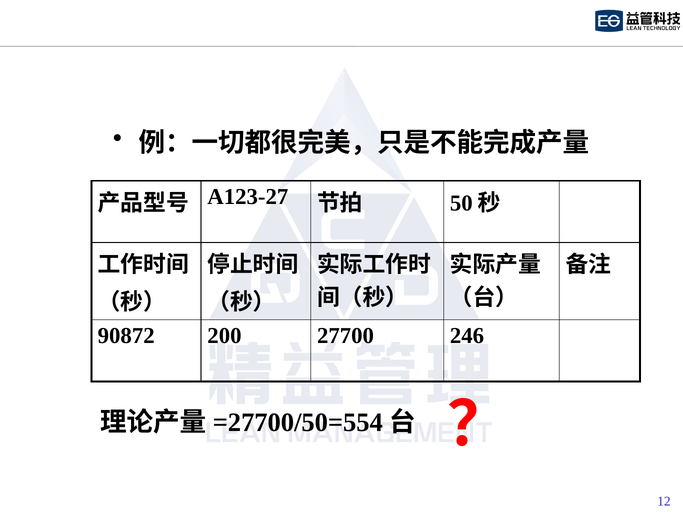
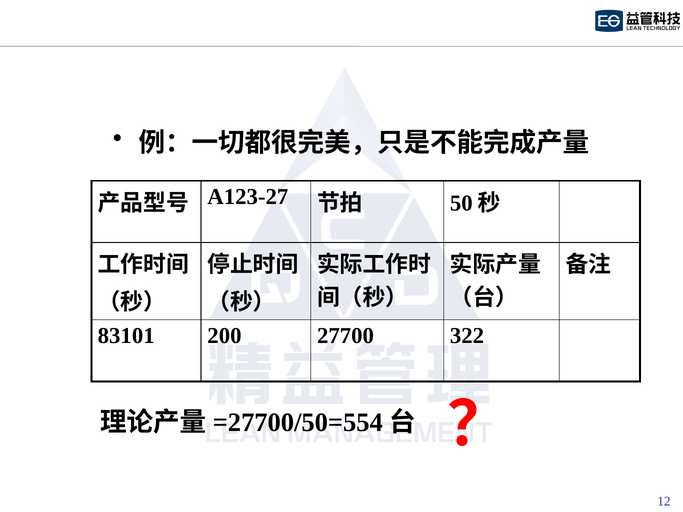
90872: 90872 -> 83101 (126, 336)
246: 246 -> 322 (467, 336)
